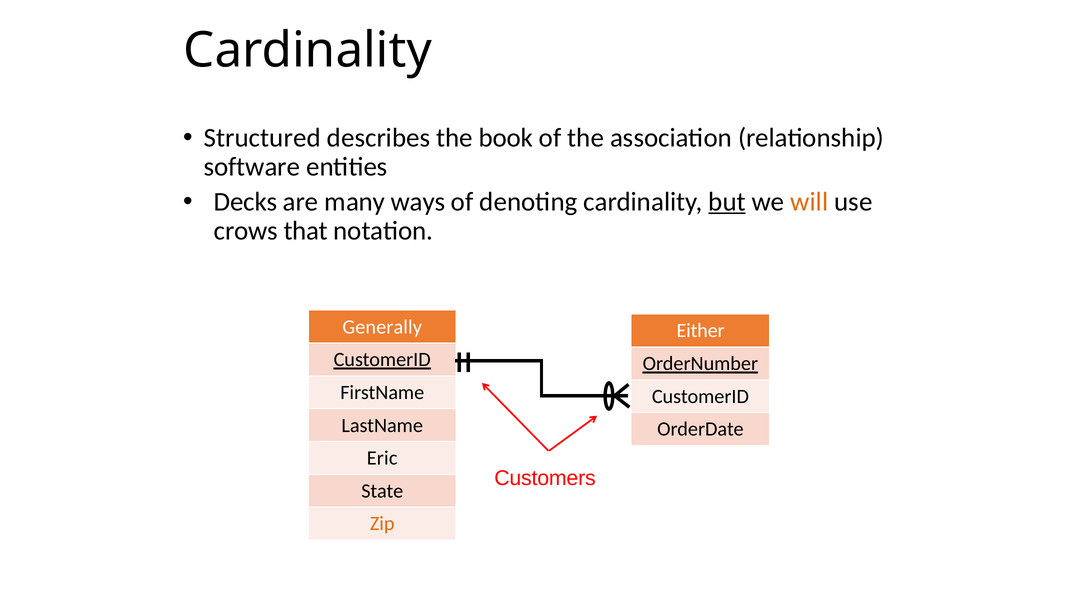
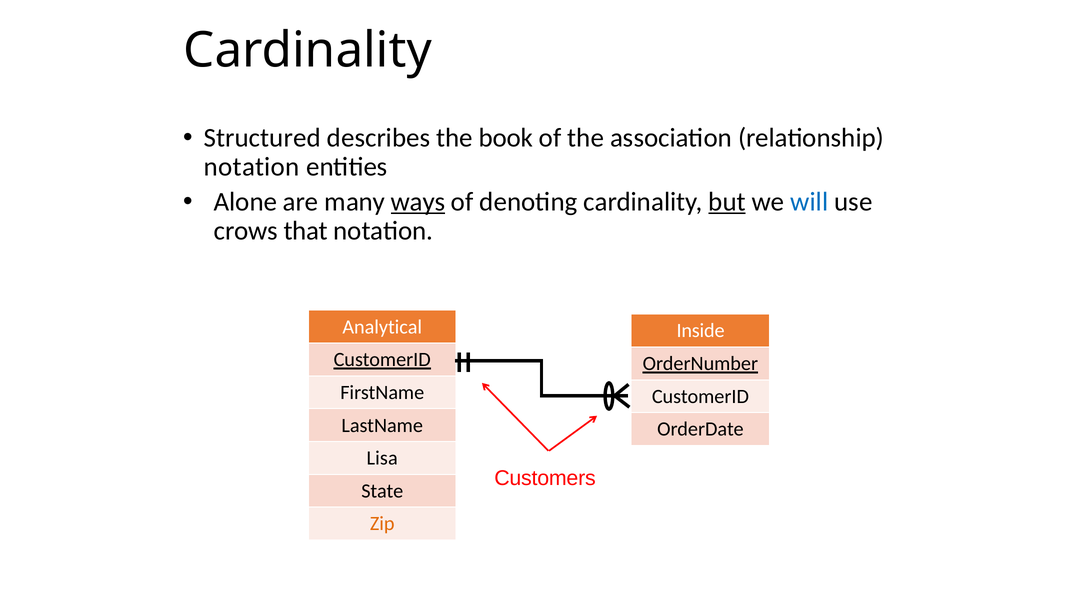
software: software -> notation (252, 167)
Decks: Decks -> Alone (245, 202)
ways underline: none -> present (418, 202)
will colour: orange -> blue (809, 202)
Generally: Generally -> Analytical (382, 327)
Either: Either -> Inside (701, 331)
Eric: Eric -> Lisa (382, 458)
